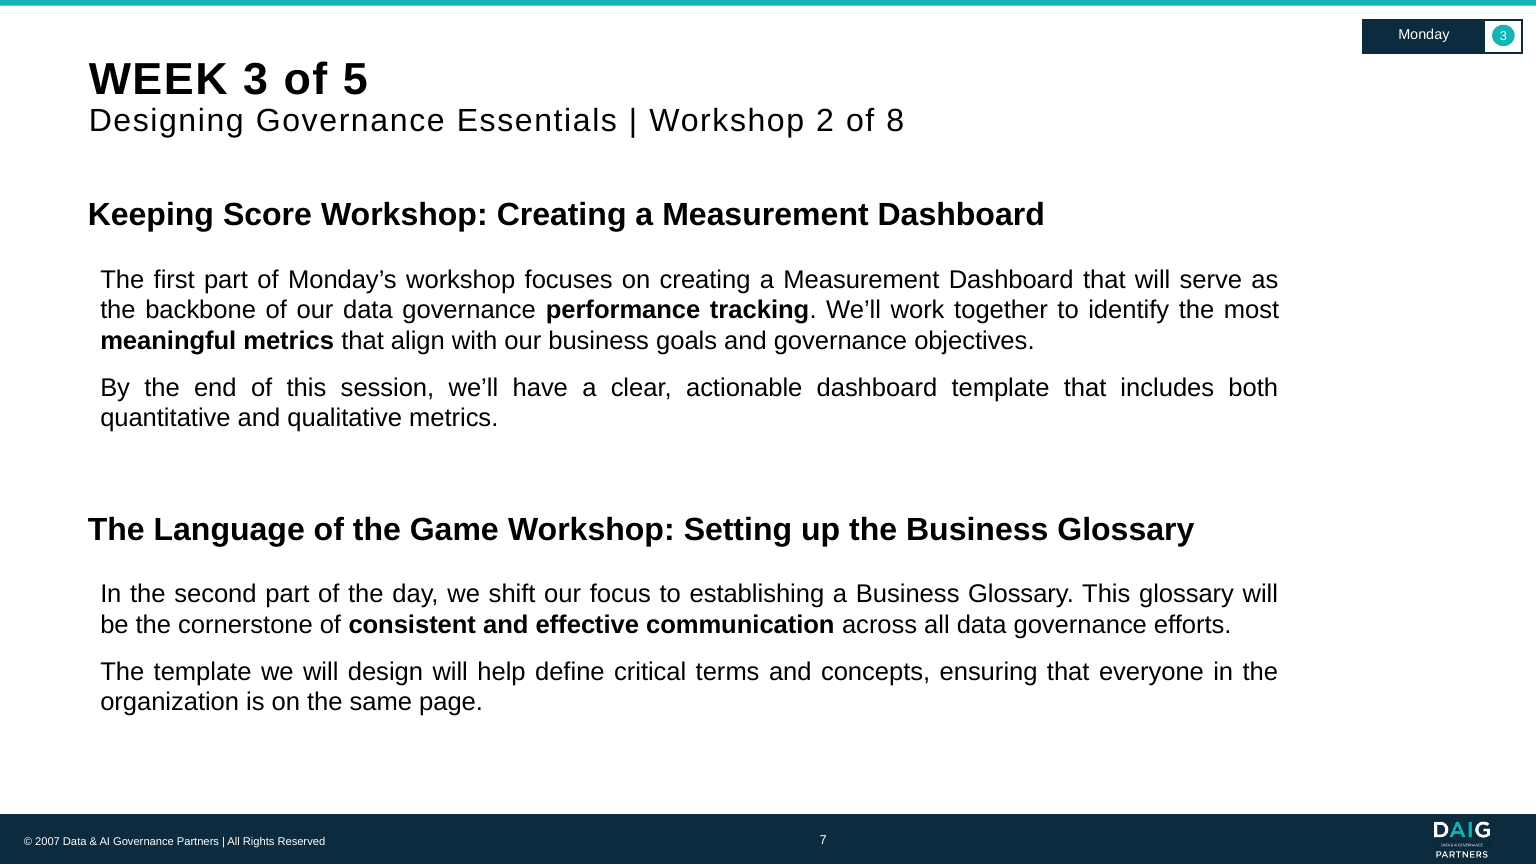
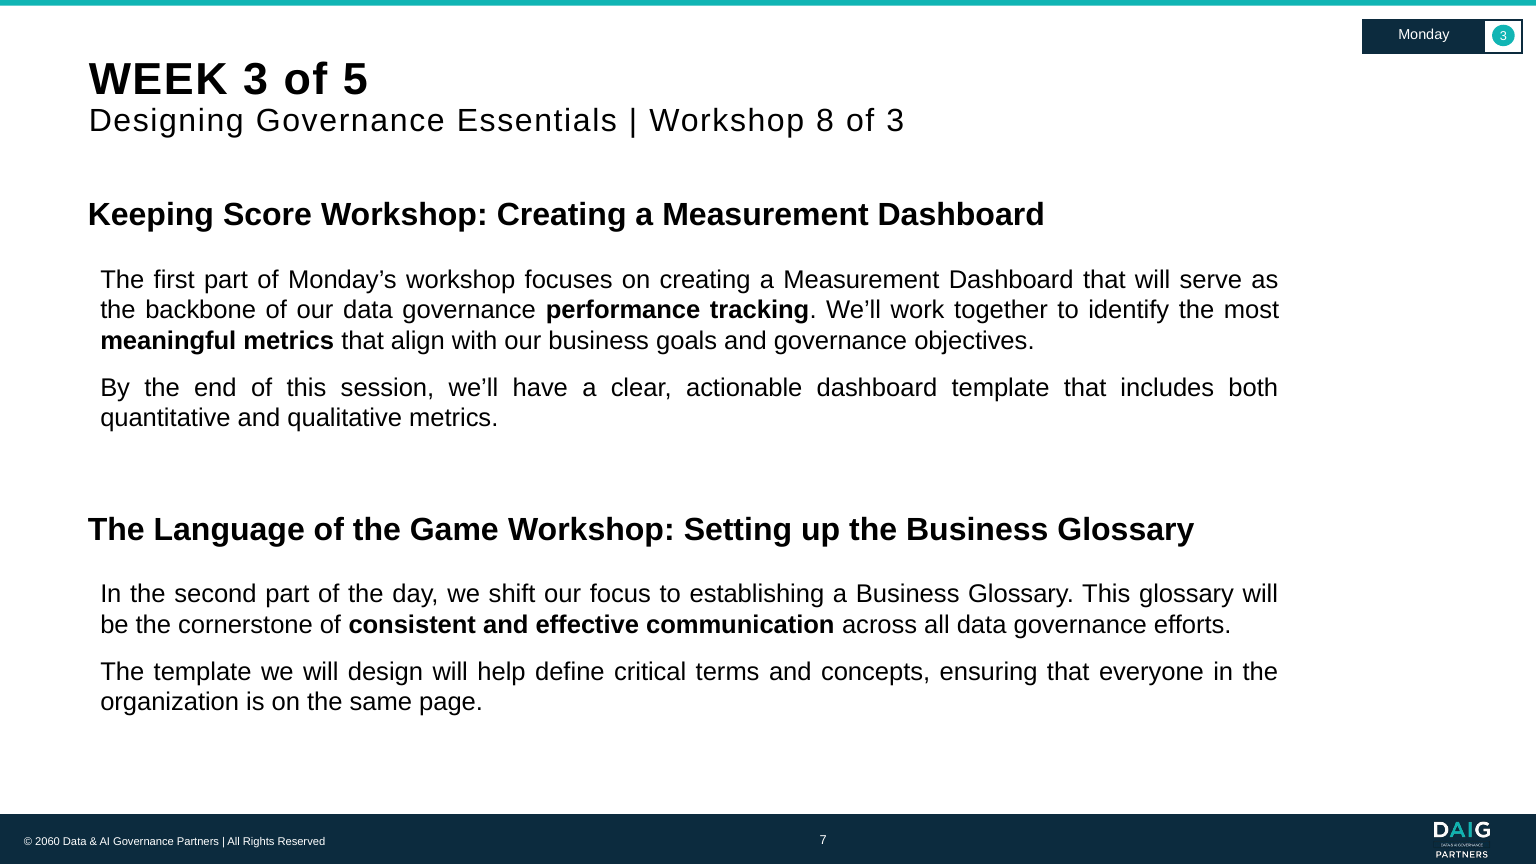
2: 2 -> 8 (825, 121)
of 8: 8 -> 3 (895, 121)
2007: 2007 -> 2060 (48, 842)
